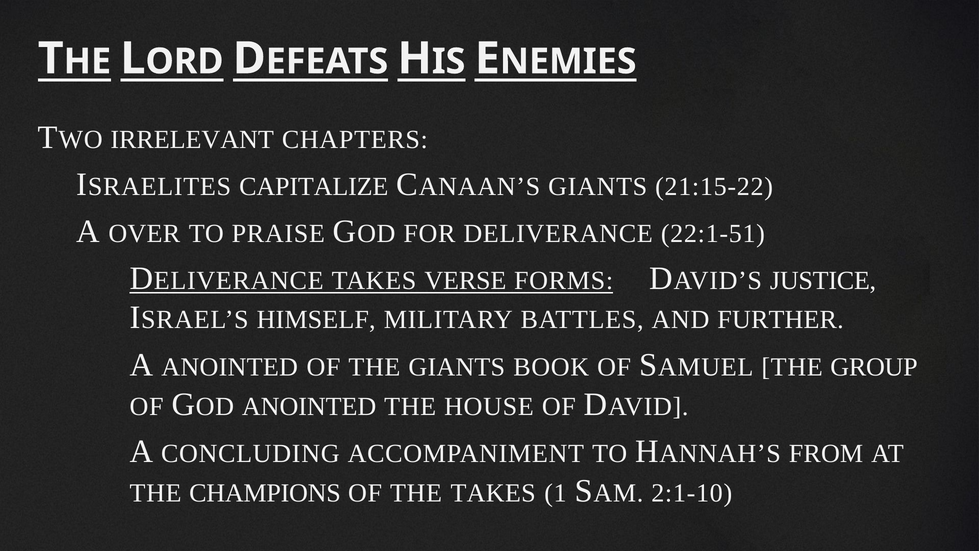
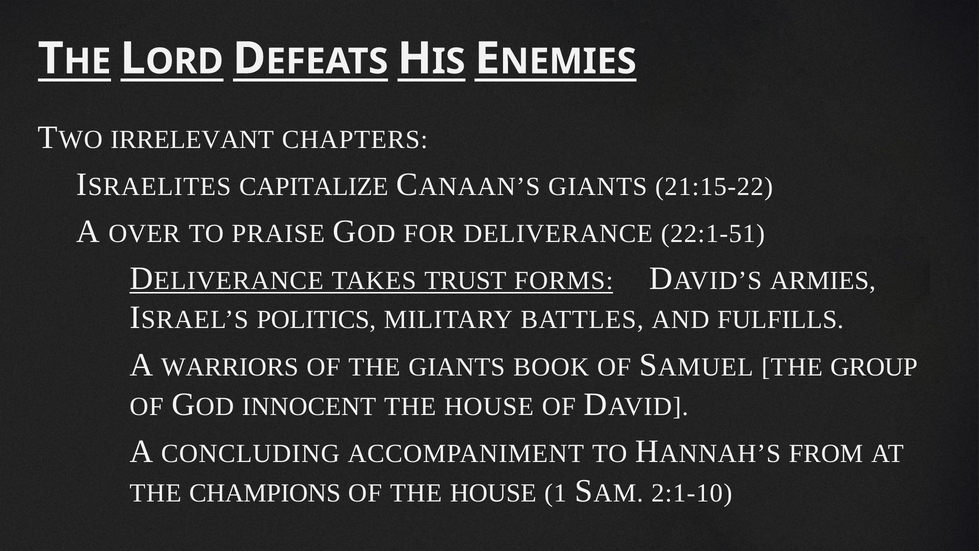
VERSE: VERSE -> TRUST (465, 281)
JUSTICE: JUSTICE -> ARMIES (823, 281)
HIMSELF: HIMSELF -> POLITICS (316, 320)
FURTHER: FURTHER -> FULFILLS (781, 320)
A ANOINTED: ANOINTED -> WARRIORS (230, 367)
ANOINTED: ANOINTED -> INNOCENT (309, 406)
OF THE TAKES: TAKES -> HOUSE (493, 493)
